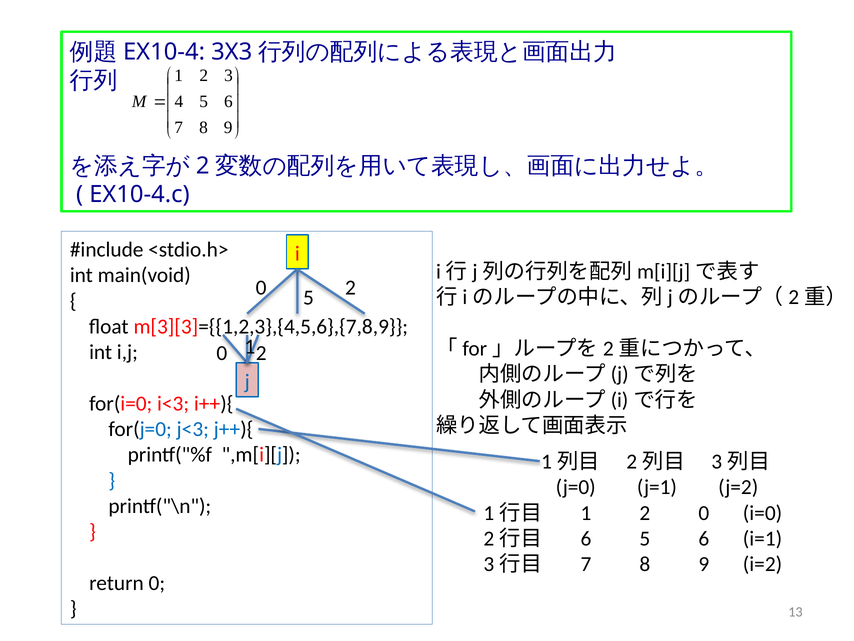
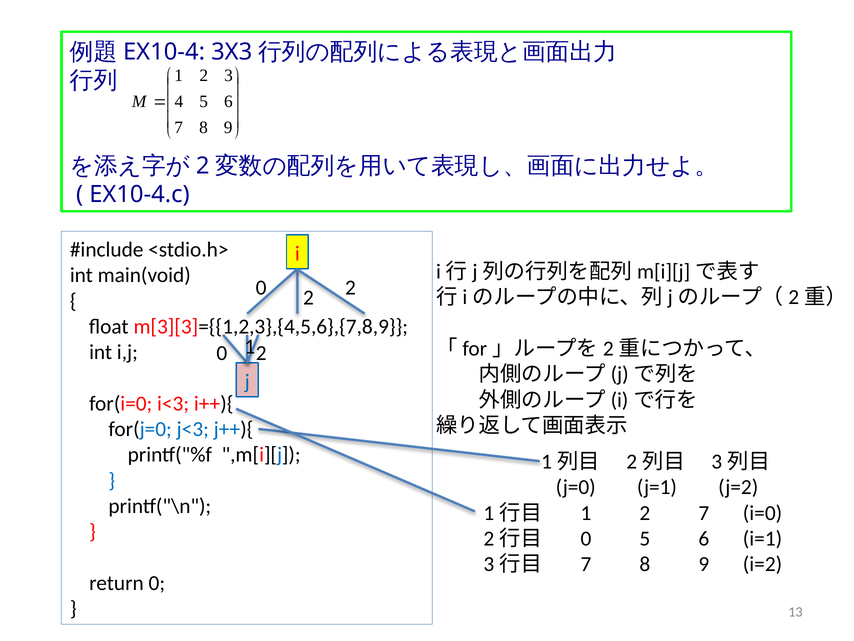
5: 5 -> 2 (308, 297)
2 0: 0 -> 7 (704, 513)
6: 6 -> 0 (586, 538)
